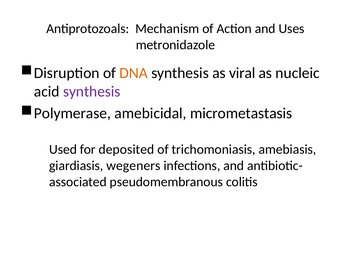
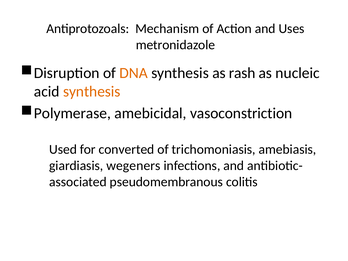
viral: viral -> rash (242, 73)
synthesis colour: purple -> orange (92, 92)
micrometastasis: micrometastasis -> vasoconstriction (241, 113)
deposited: deposited -> converted (127, 149)
